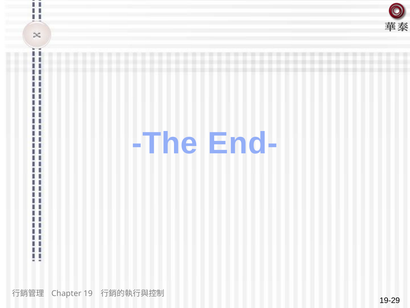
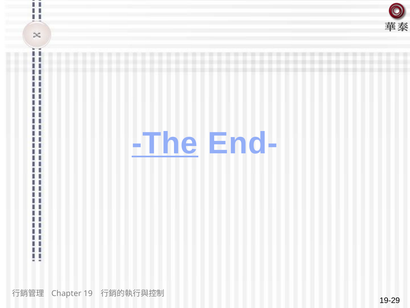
The underline: none -> present (165, 143)
